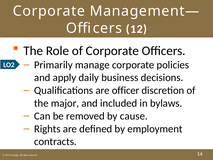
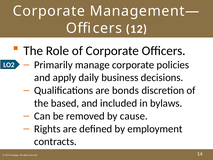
officer: officer -> bonds (125, 90)
major: major -> based (65, 103)
